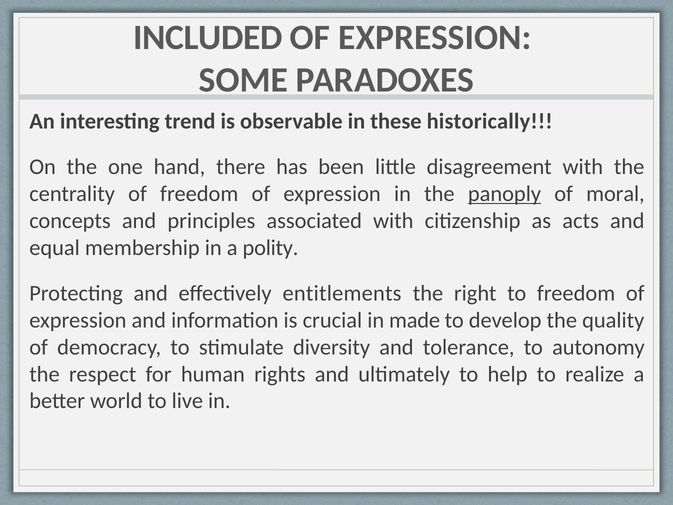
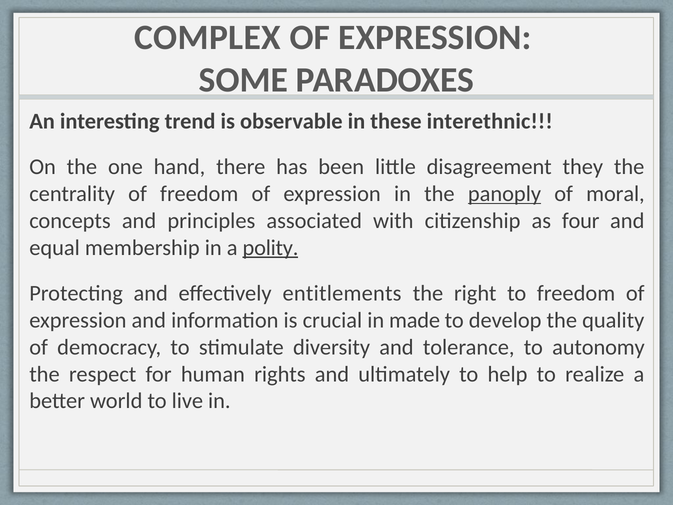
INCLUDED: INCLUDED -> COMPLEX (207, 37)
historically: historically -> interethnic (490, 121)
disagreement with: with -> they (583, 167)
acts: acts -> four (581, 221)
polity underline: none -> present (271, 248)
